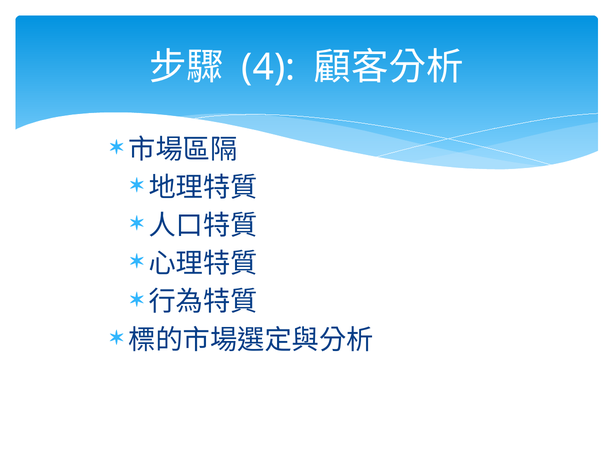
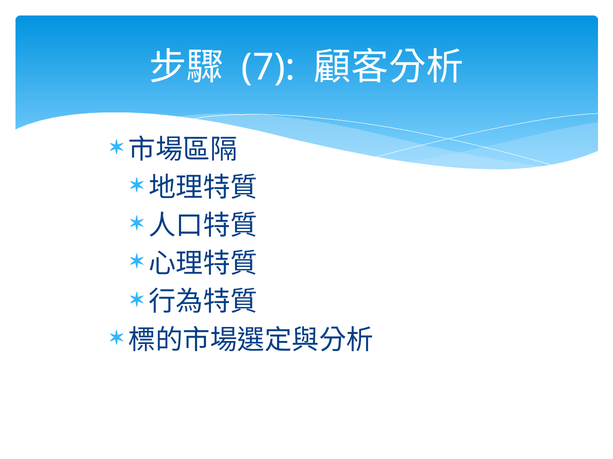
4: 4 -> 7 (268, 67)
